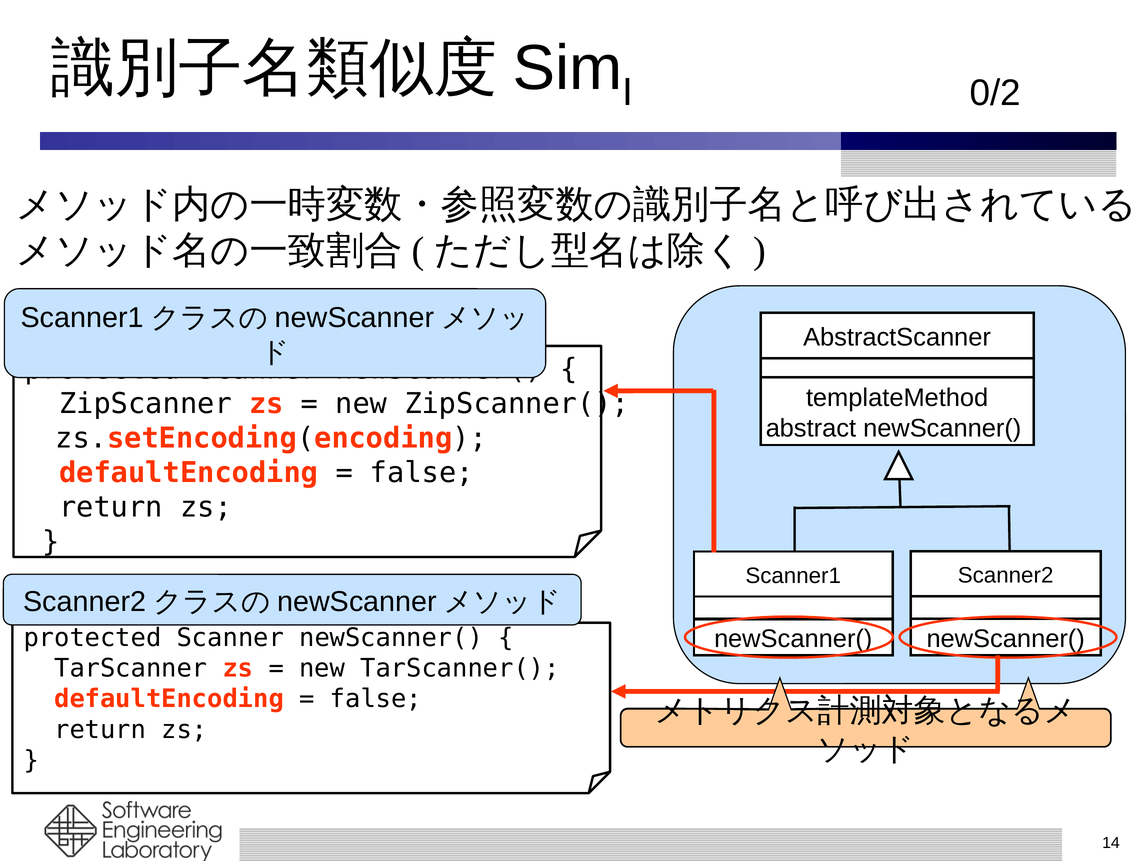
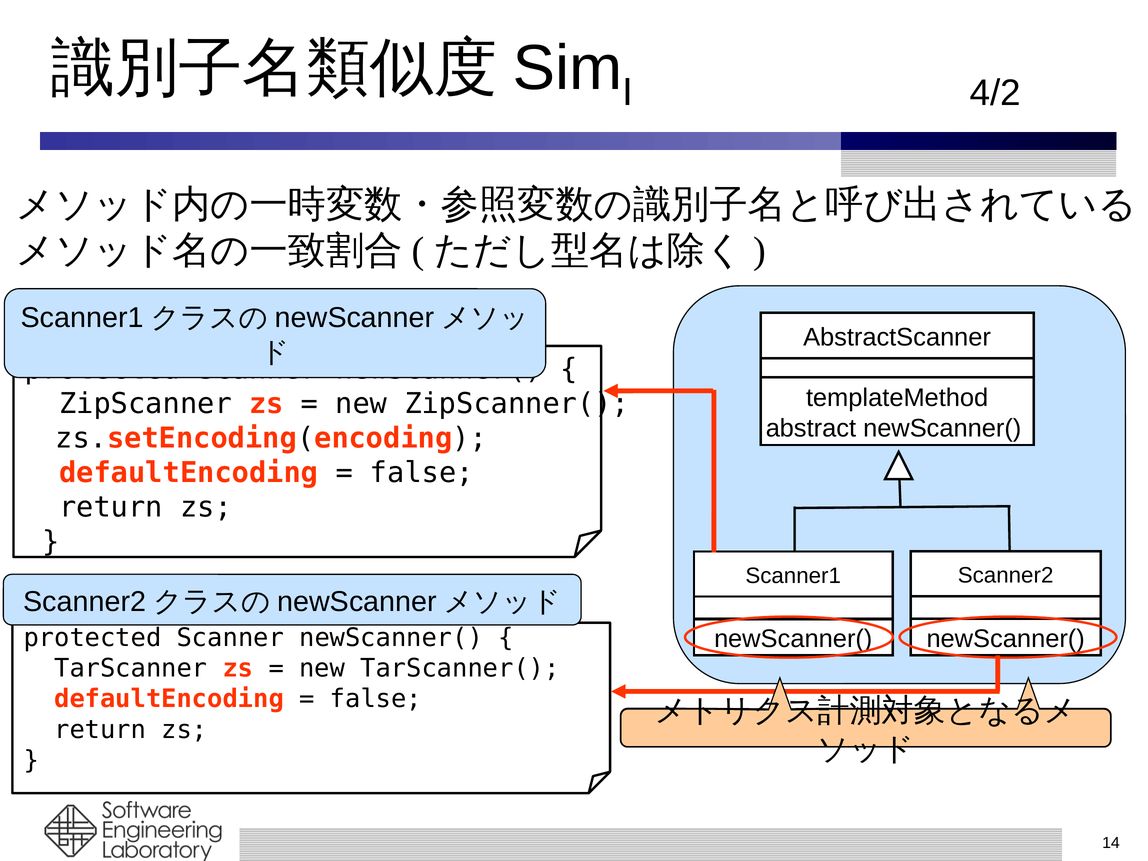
0/2: 0/2 -> 4/2 (995, 93)
